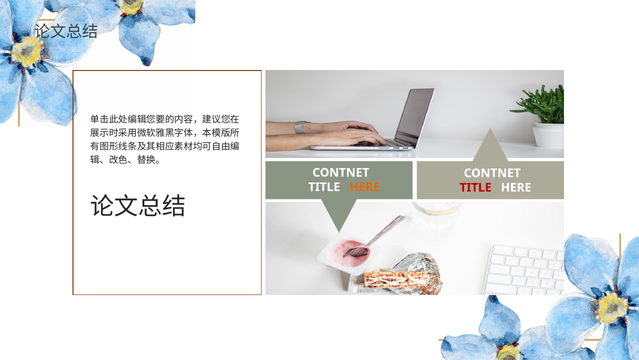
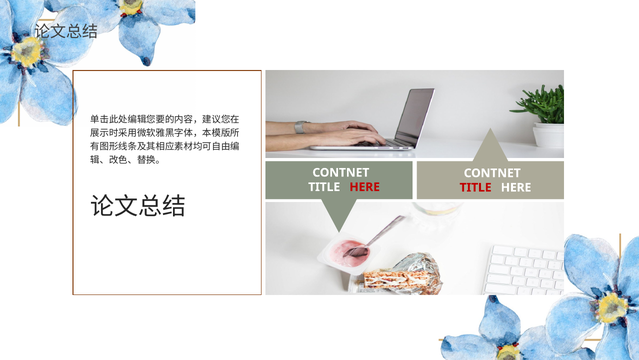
HERE colour: orange -> red (365, 187)
